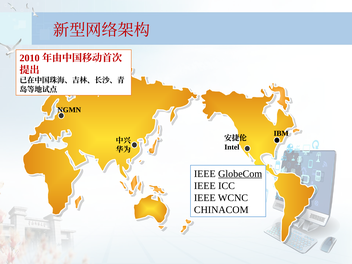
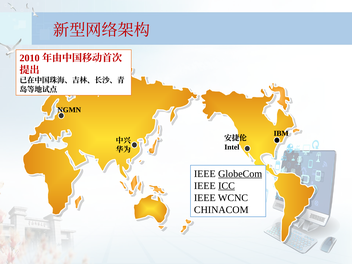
ICC underline: none -> present (227, 186)
